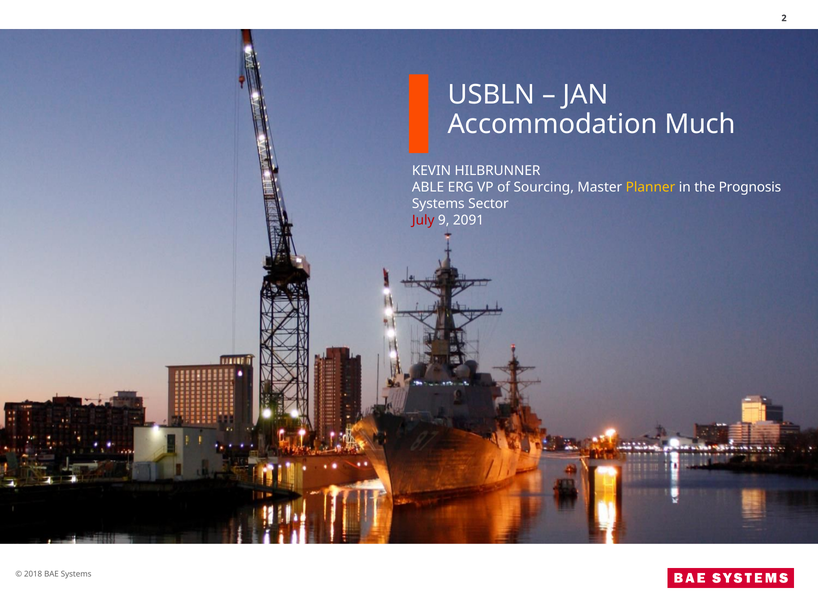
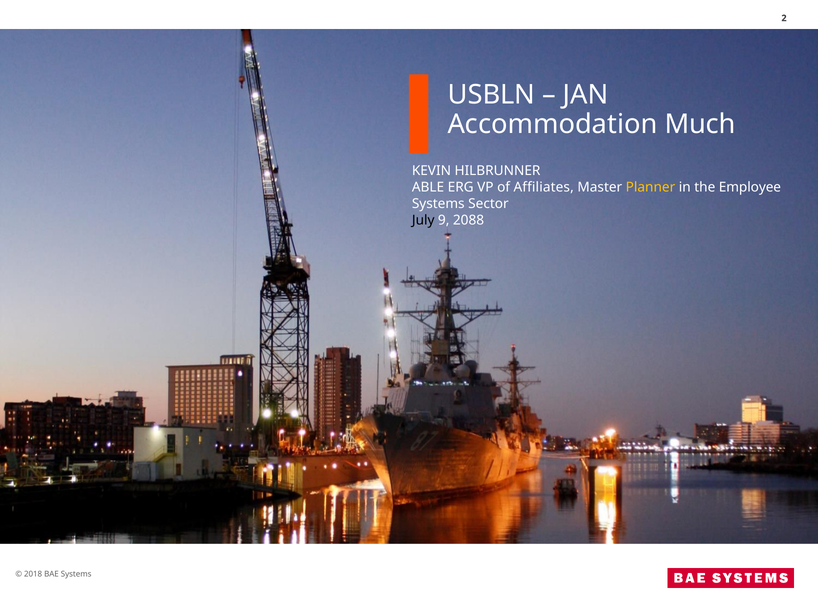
Sourcing: Sourcing -> Affiliates (544, 187)
Prognosis: Prognosis -> Employee (750, 187)
July colour: red -> black (423, 220)
2091: 2091 -> 2088 (469, 220)
